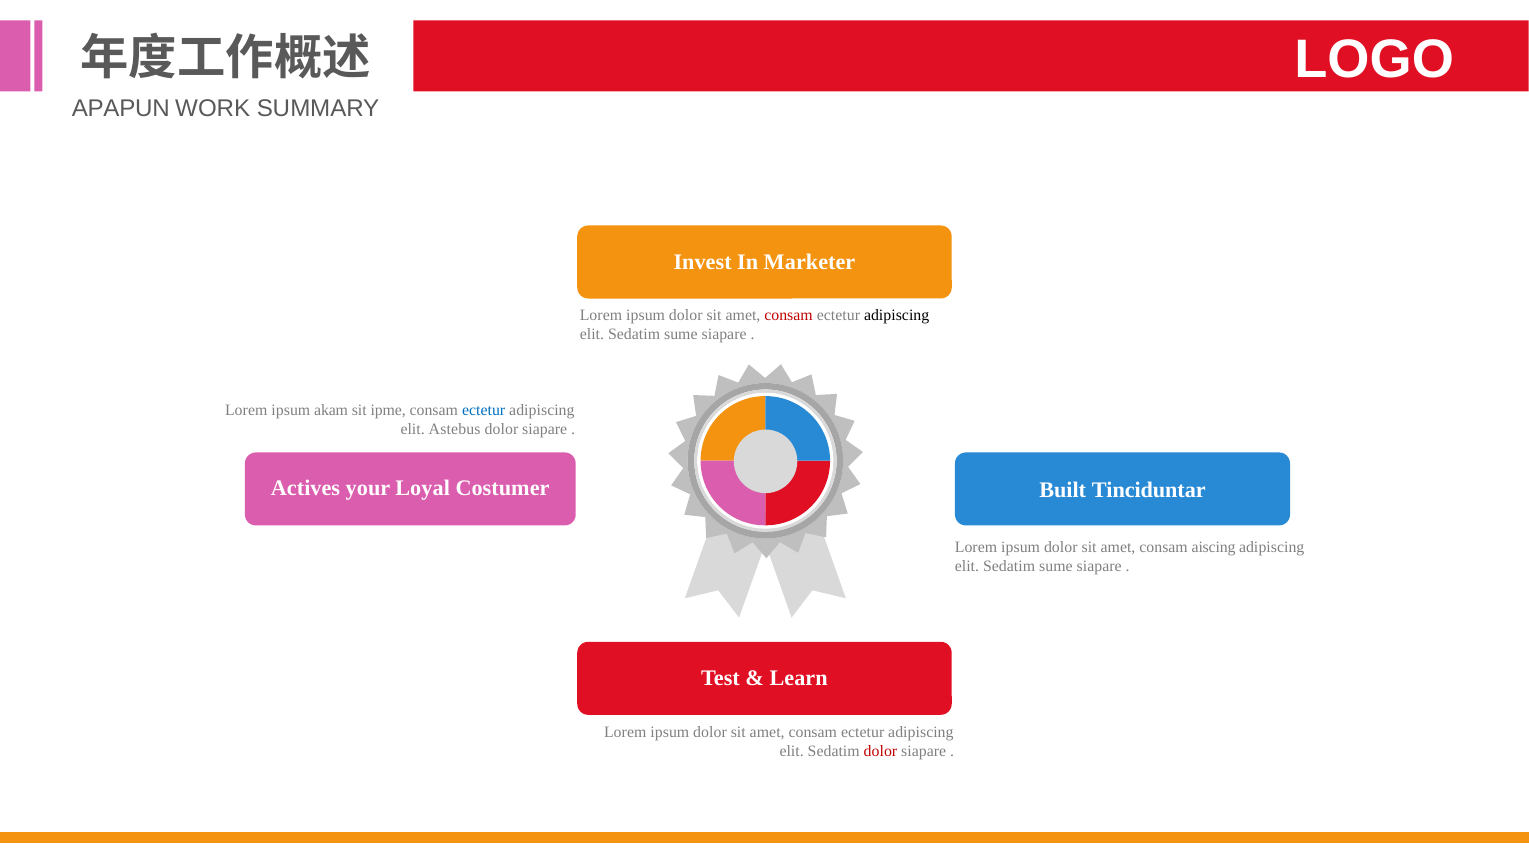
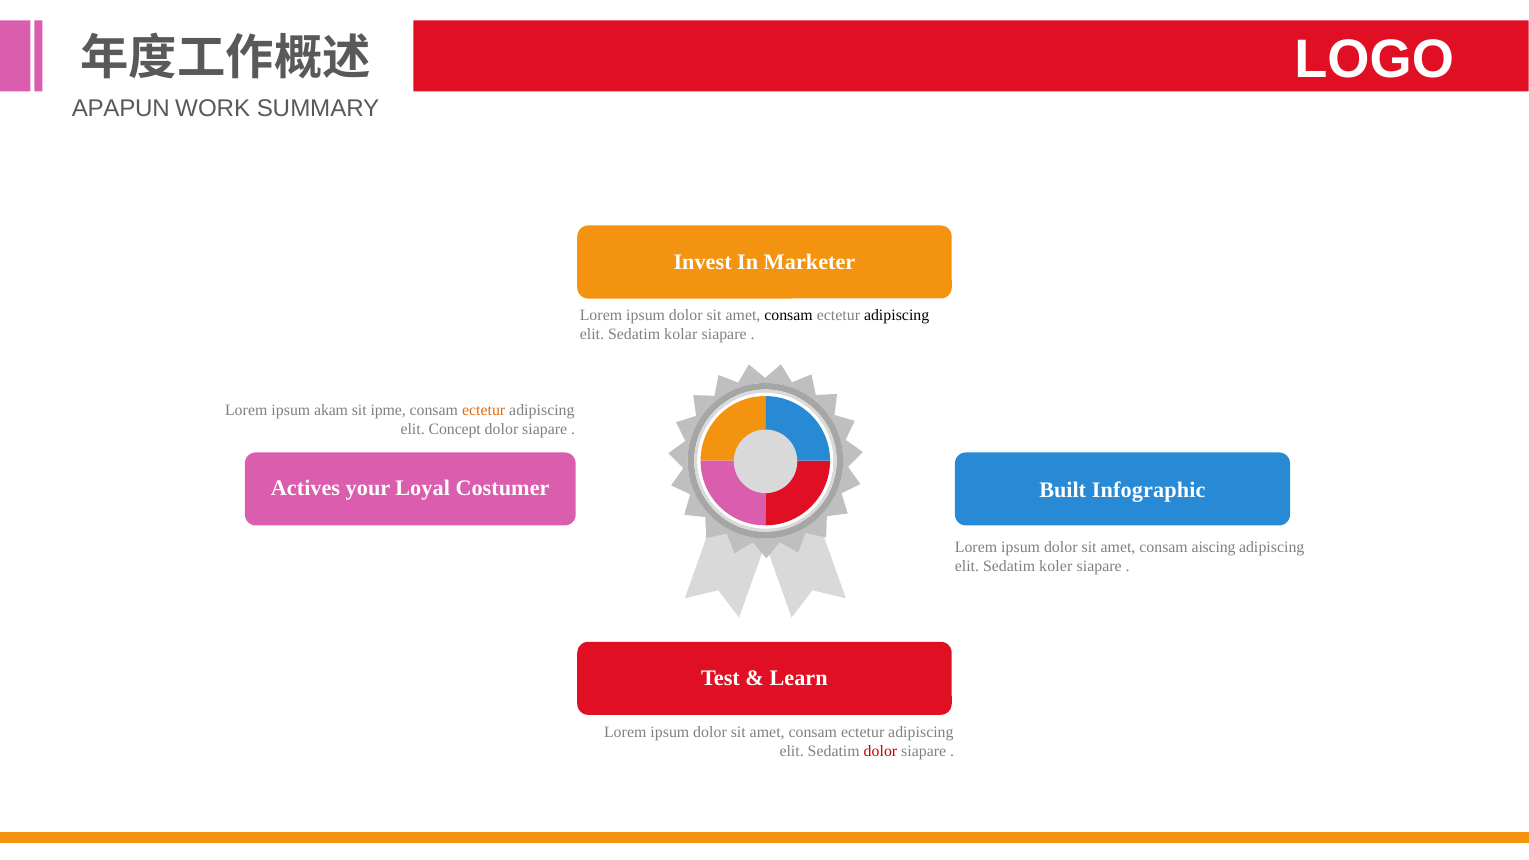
consam colour: red -> black (789, 315)
sume: sume -> kolar (681, 334)
ectetur colour: blue -> orange (484, 410)
Astebus: Astebus -> Concept (455, 429)
Tinciduntar: Tinciduntar -> Infographic (1149, 490)
sume: sume -> koler (1056, 566)
